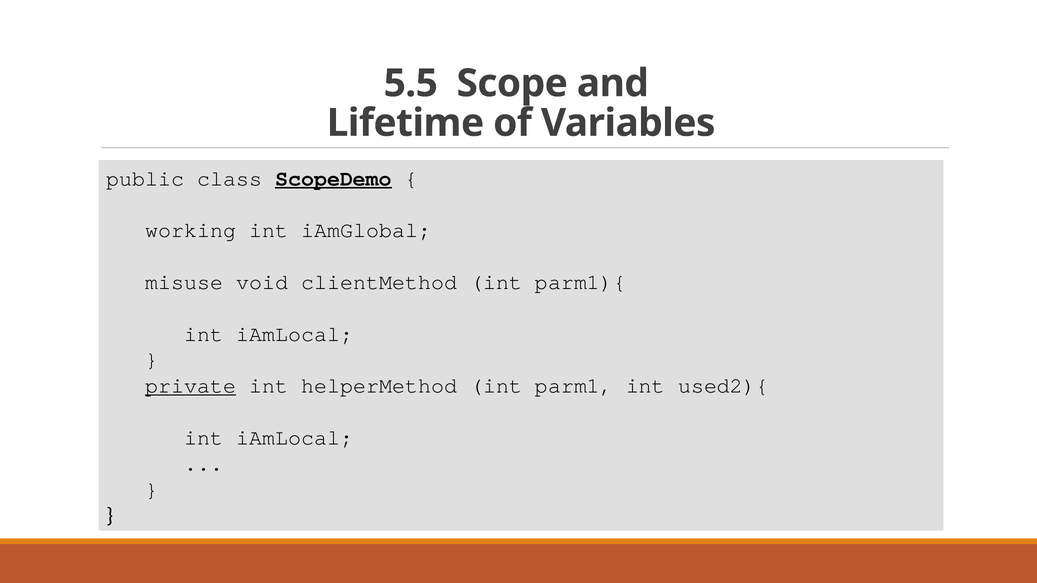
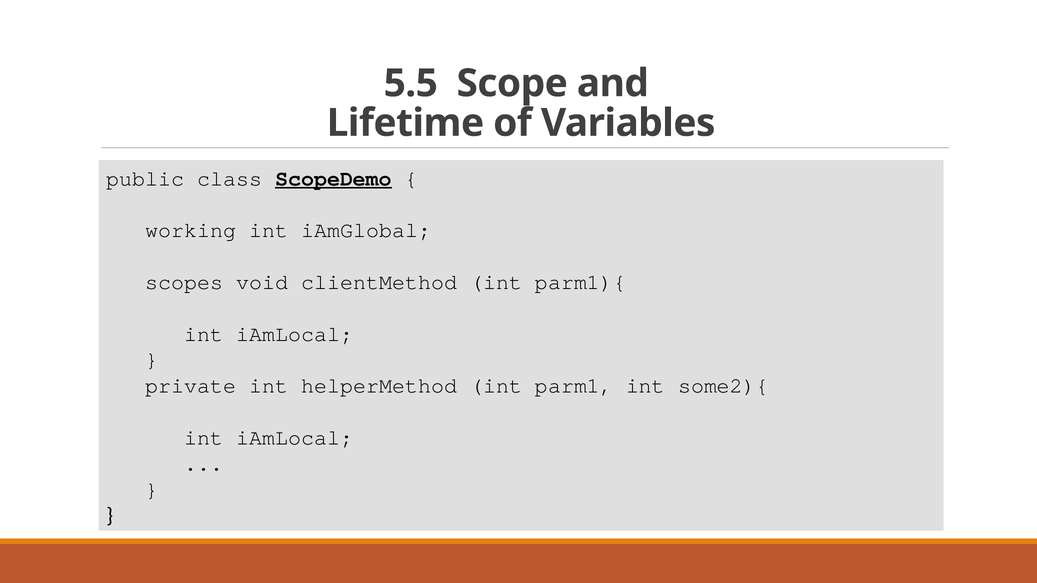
misuse: misuse -> scopes (184, 282)
private underline: present -> none (191, 386)
used2){: used2){ -> some2){ (723, 386)
